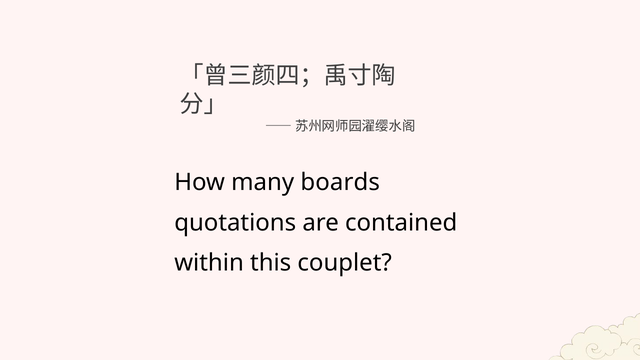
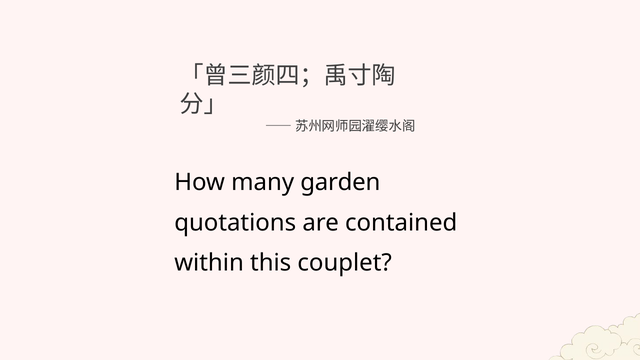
boards: boards -> garden (340, 182)
